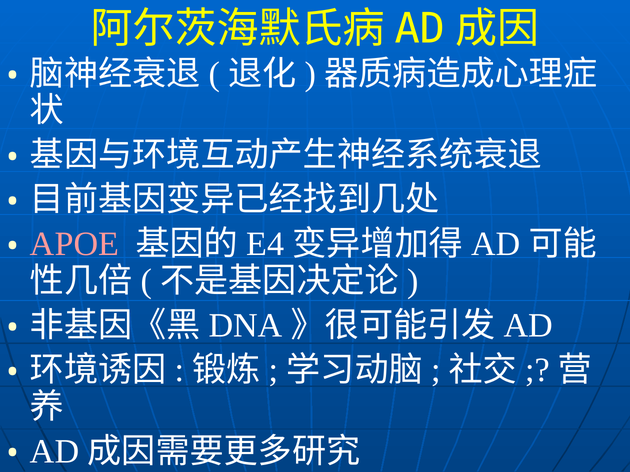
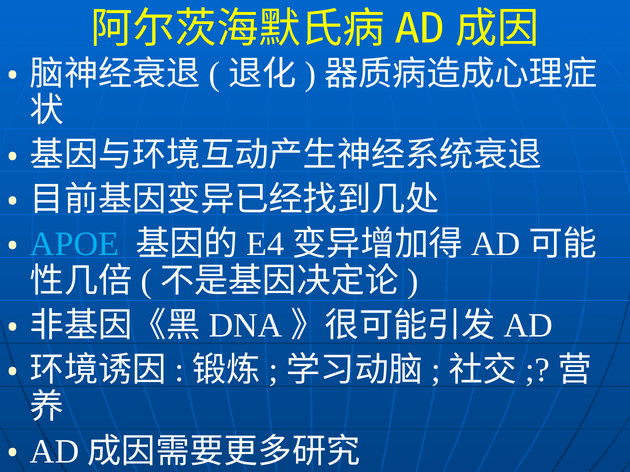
APOE colour: pink -> light blue (74, 244)
